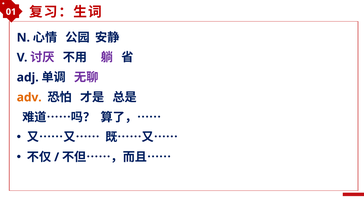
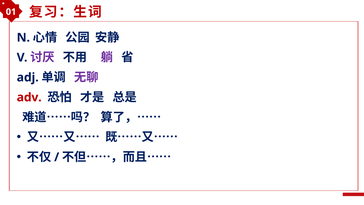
adv colour: orange -> red (29, 97)
